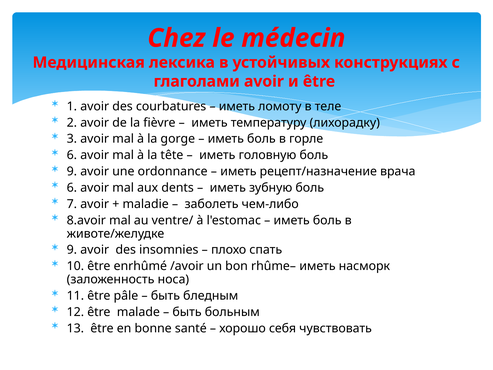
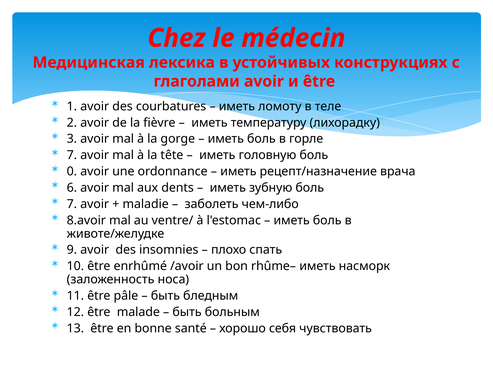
6: 6 -> 7 (72, 155)
9: 9 -> 0 (72, 171)
